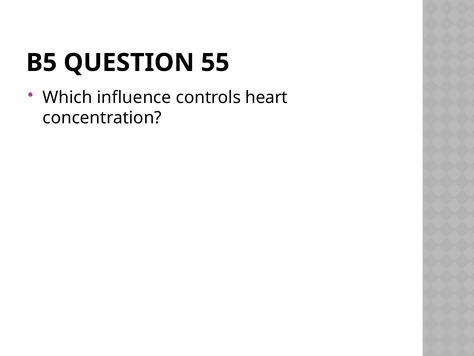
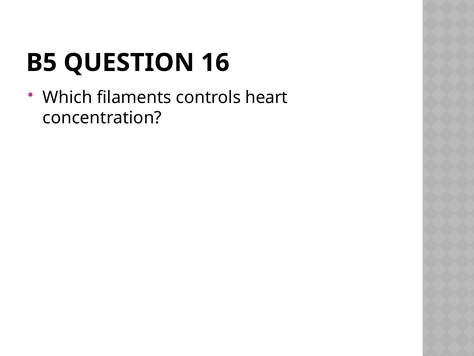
55: 55 -> 16 (215, 63)
influence: influence -> filaments (134, 97)
